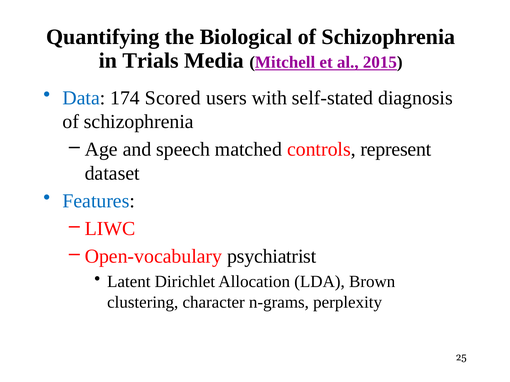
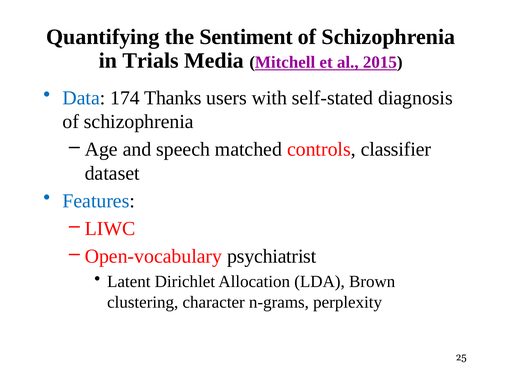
Biological: Biological -> Sentiment (246, 37)
Scored: Scored -> Thanks (173, 98)
represent: represent -> classifier (396, 150)
